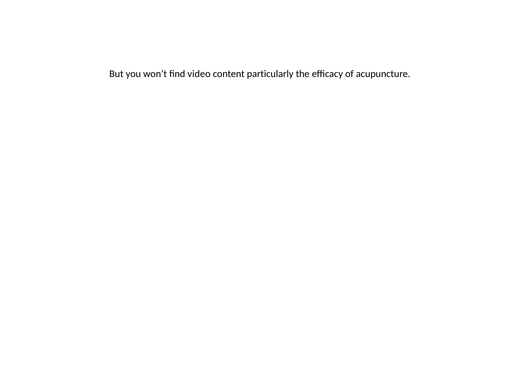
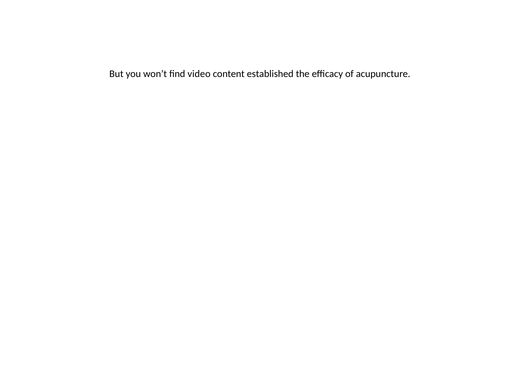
particularly: particularly -> established (270, 74)
